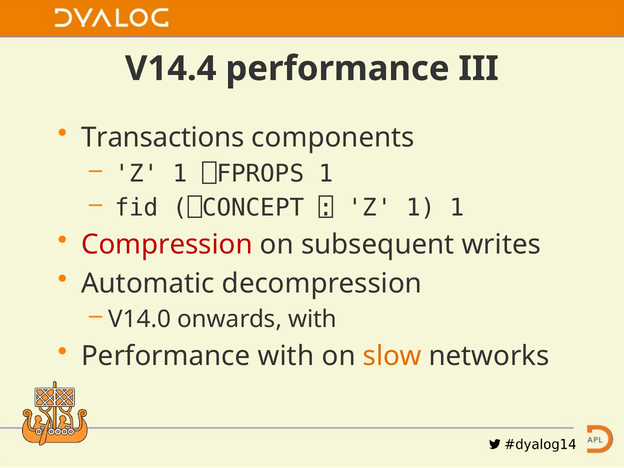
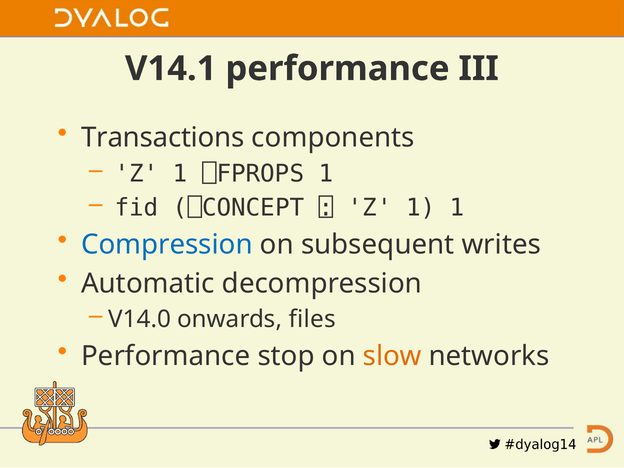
V14.4: V14.4 -> V14.1 (171, 69)
Compression colour: red -> blue (167, 245)
onwards with: with -> files (312, 319)
Performance with: with -> stop (286, 356)
